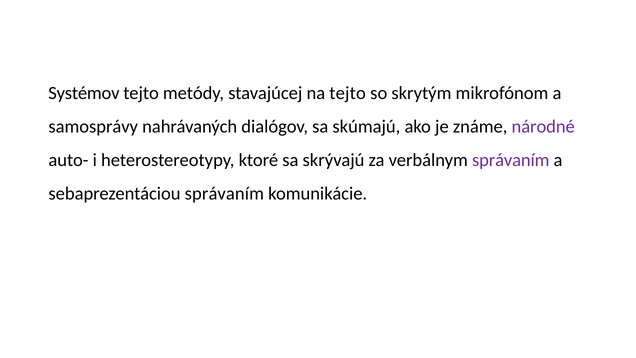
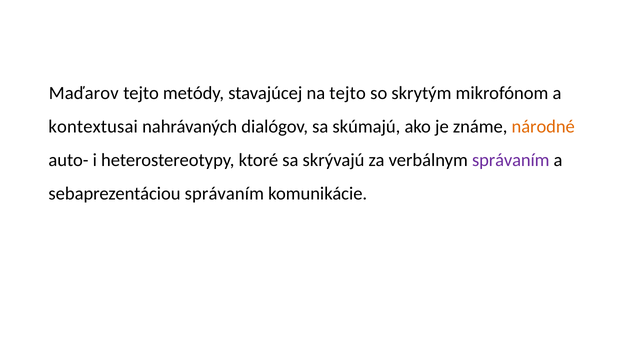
Systémov: Systémov -> Maďarov (84, 93)
samosprávy: samosprávy -> kontextusai (93, 126)
národné colour: purple -> orange (543, 126)
